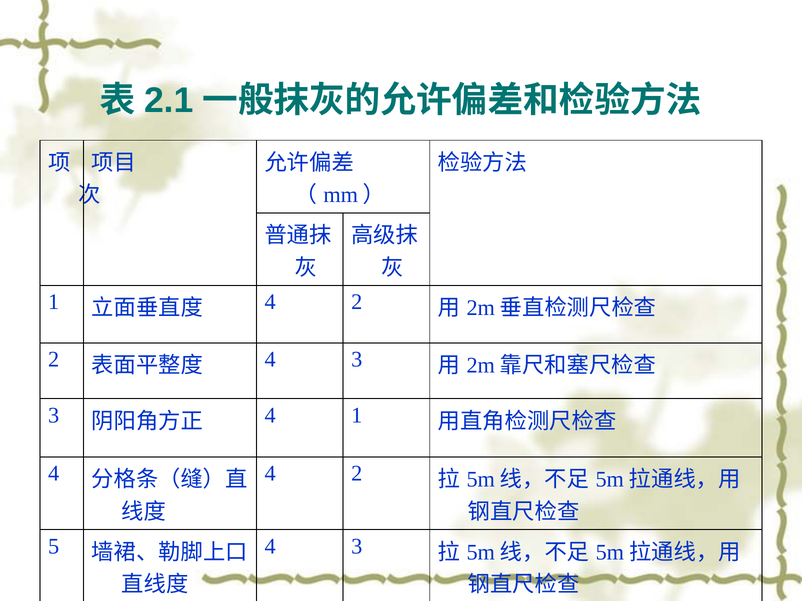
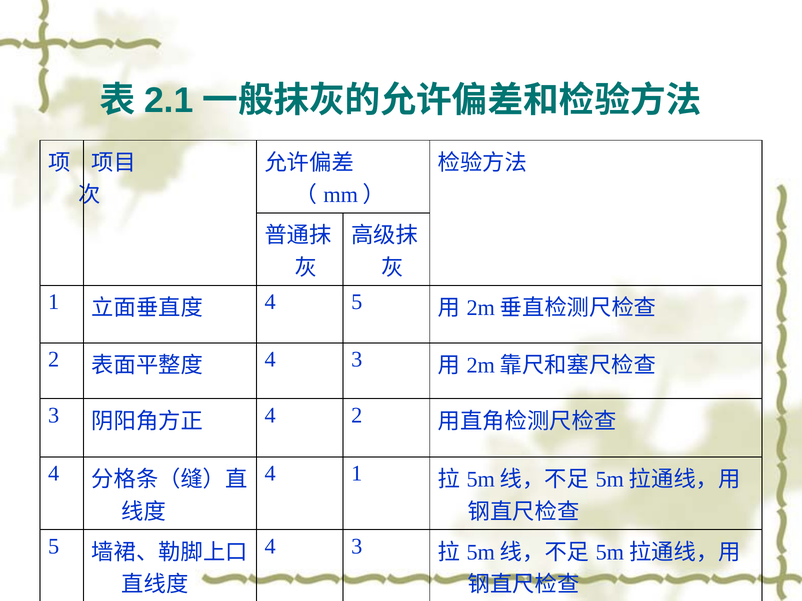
2: 2 -> 5 (357, 302)
4 1: 1 -> 2 (357, 416)
2: 2 -> 1 (357, 474)
